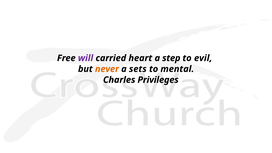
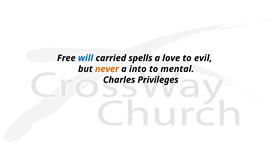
will colour: purple -> blue (86, 58)
heart: heart -> spells (140, 58)
step: step -> love (171, 58)
sets: sets -> into (138, 69)
